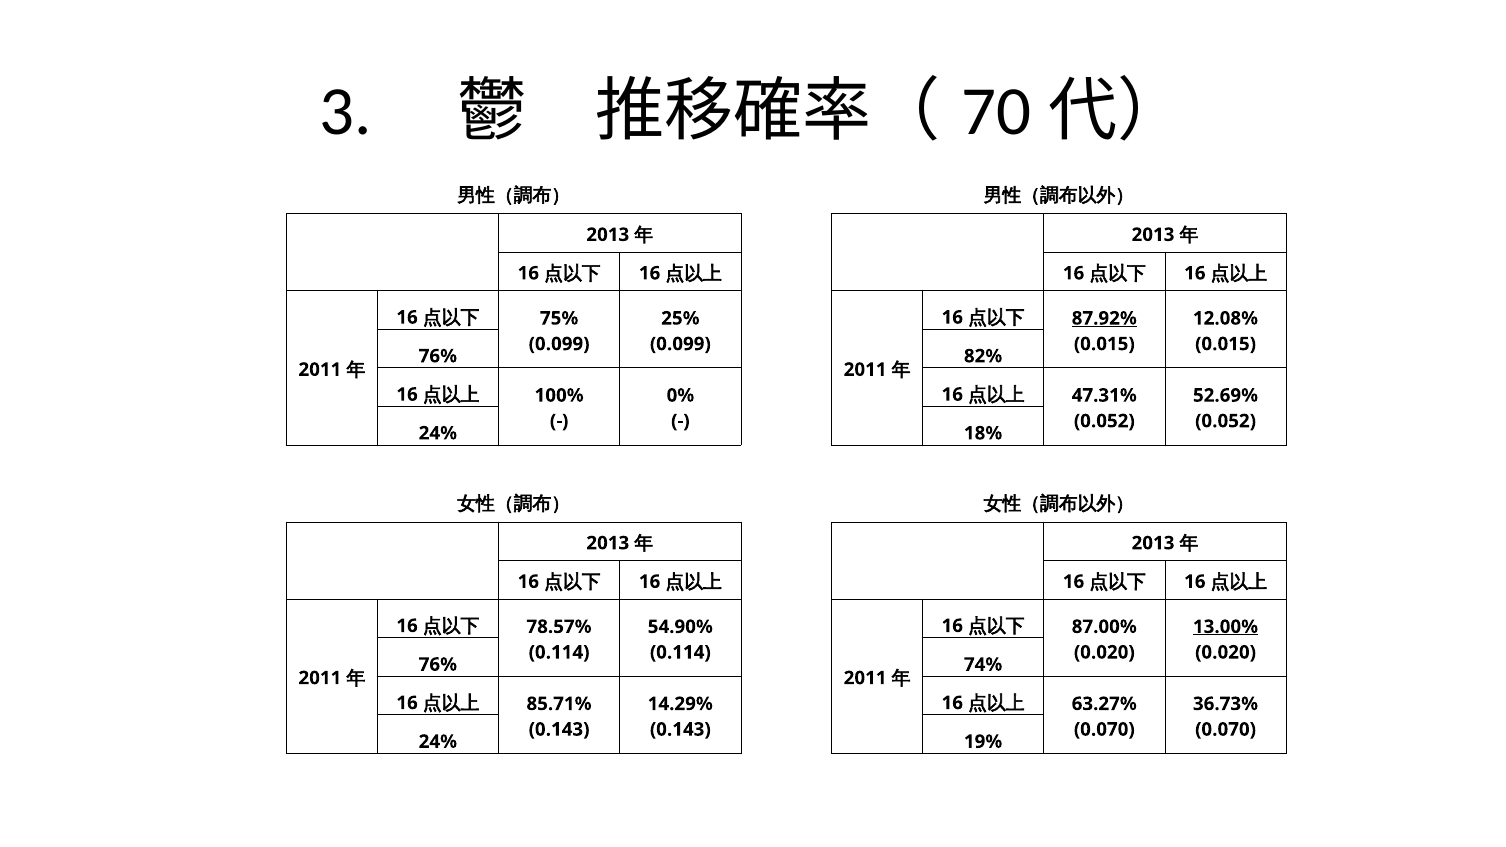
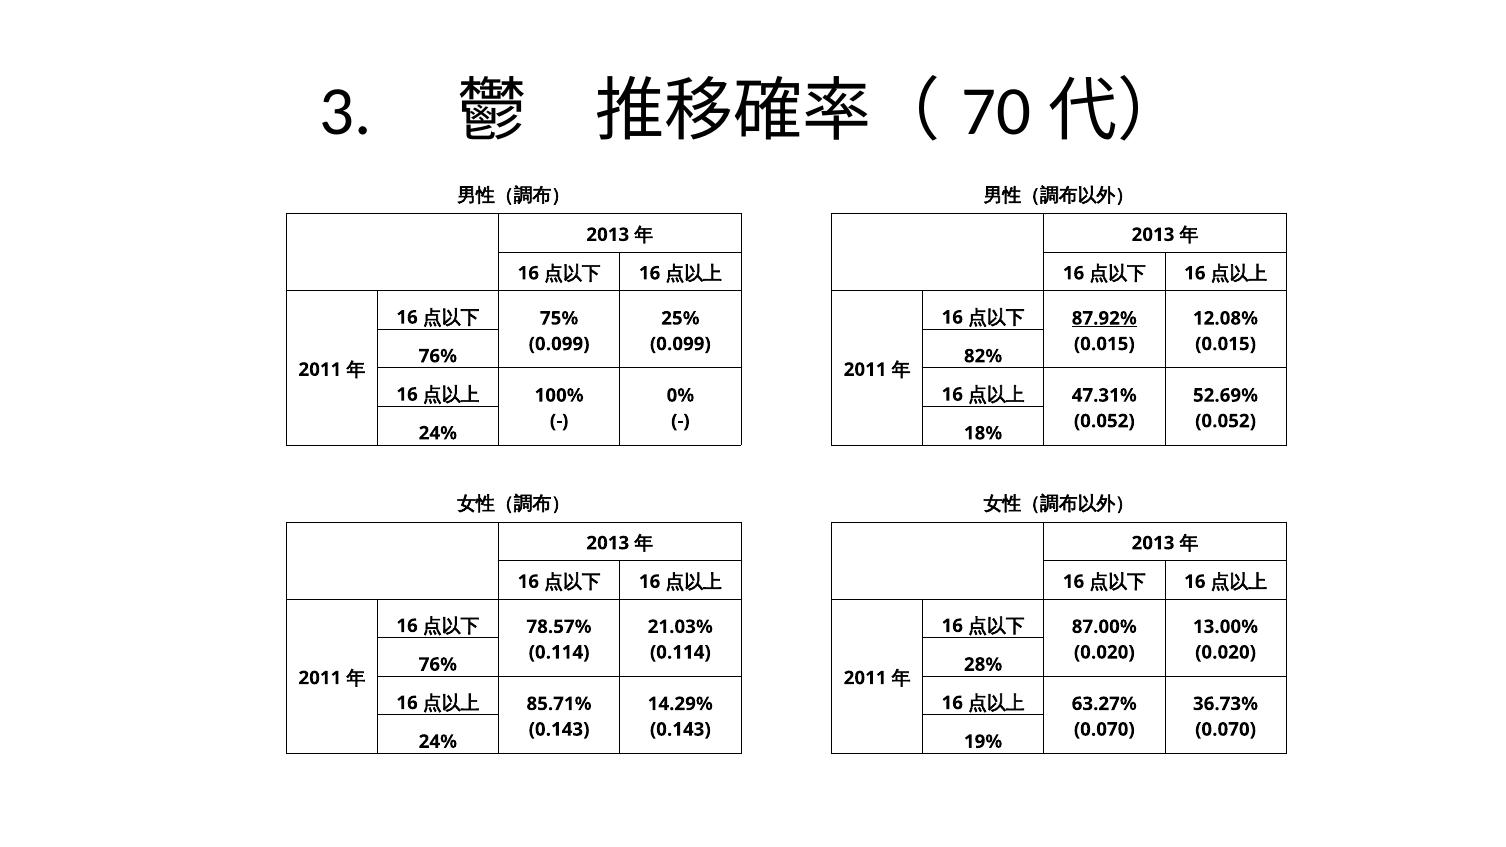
54.90%: 54.90% -> 21.03% (680, 627)
13.00% underline: present -> none (1226, 627)
74%: 74% -> 28% (983, 665)
